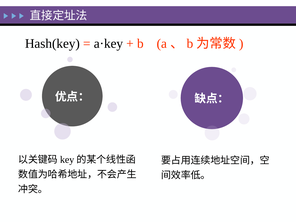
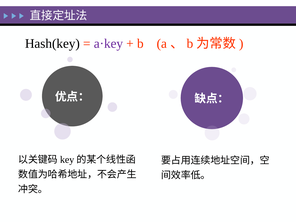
a·key colour: black -> purple (108, 44)
